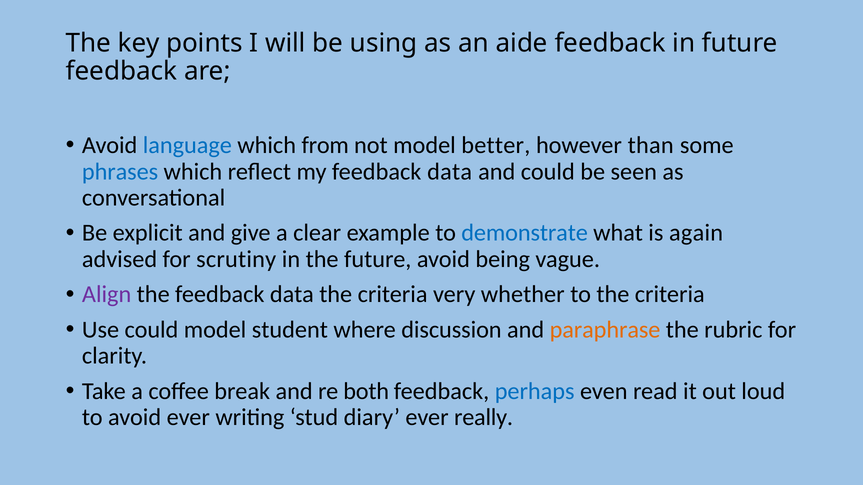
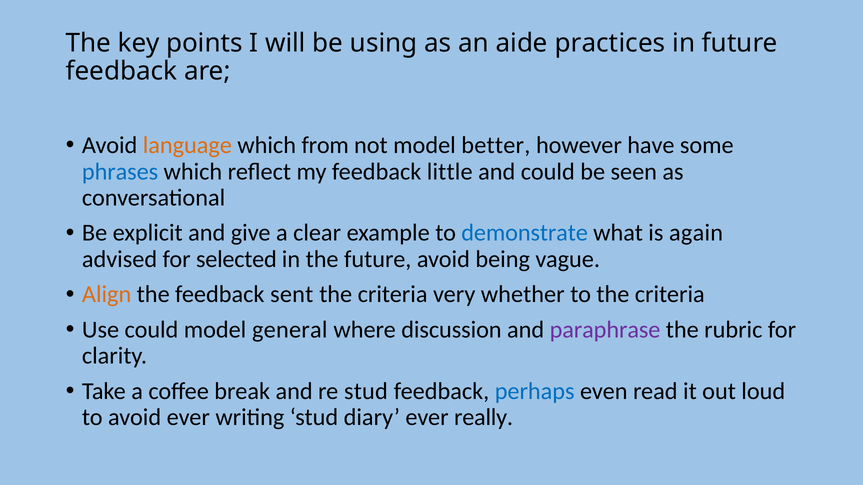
aide feedback: feedback -> practices (610, 43)
language colour: blue -> orange (187, 145)
than: than -> have (651, 145)
my feedback data: data -> little (450, 172)
scrutiny: scrutiny -> selected (236, 259)
Align colour: purple -> orange (107, 295)
the feedback data: data -> sent (292, 295)
student: student -> general (290, 330)
paraphrase colour: orange -> purple (605, 330)
re both: both -> stud (366, 391)
